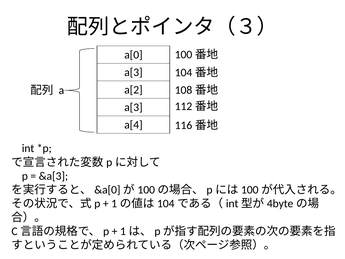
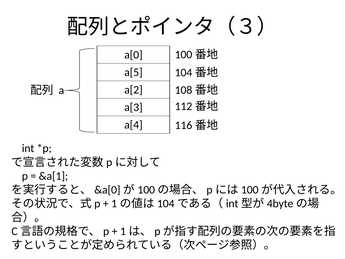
a[3: a[3 -> a[5 (133, 72)
&a[3: &a[3 -> &a[1 (53, 176)
